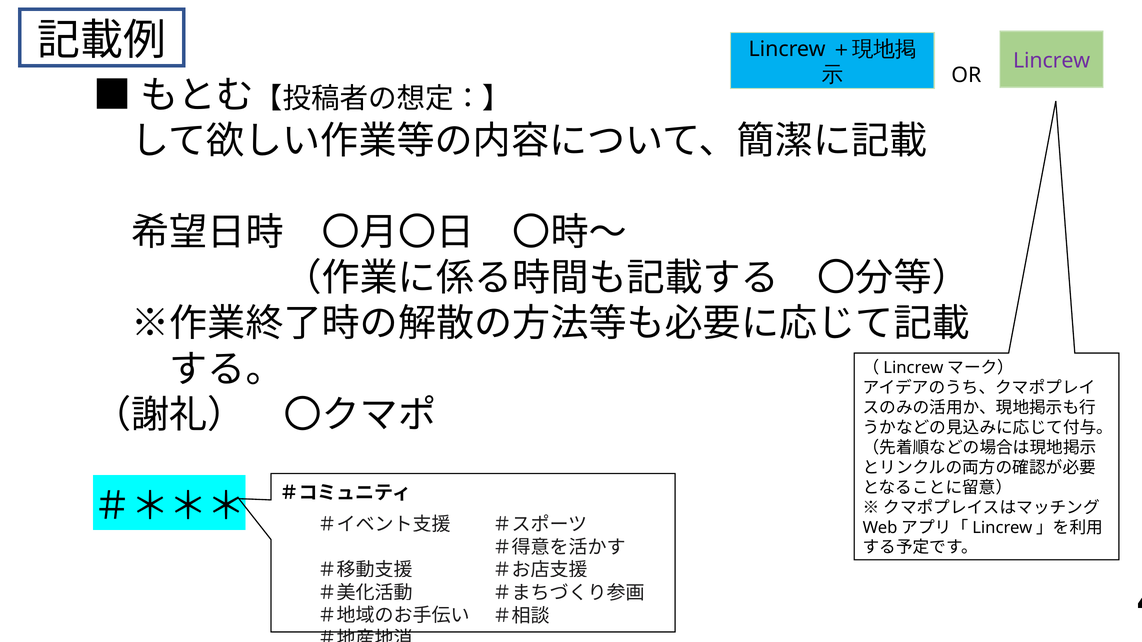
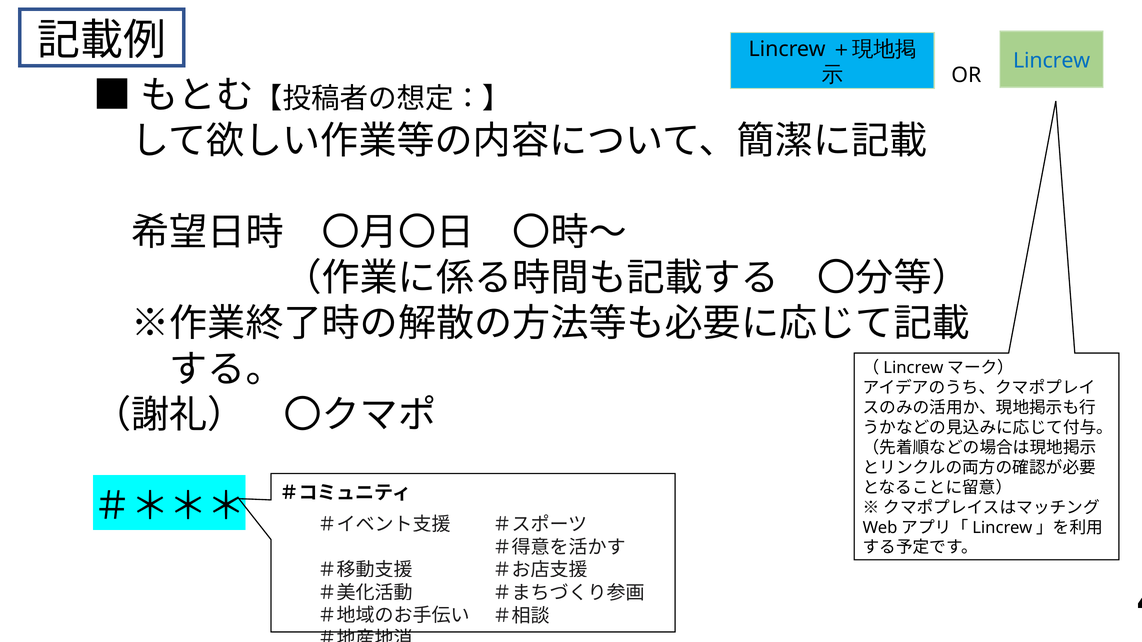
Lincrew colour: purple -> blue (1052, 61)
